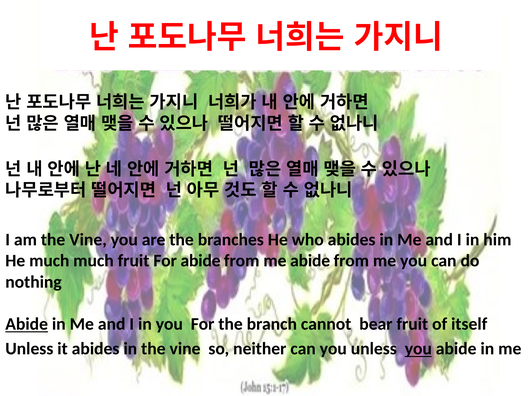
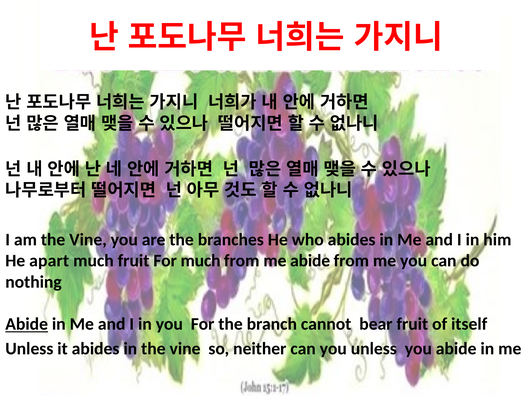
He much: much -> apart (49, 261)
For abide: abide -> much (201, 261)
you underline: present -> none (418, 349)
